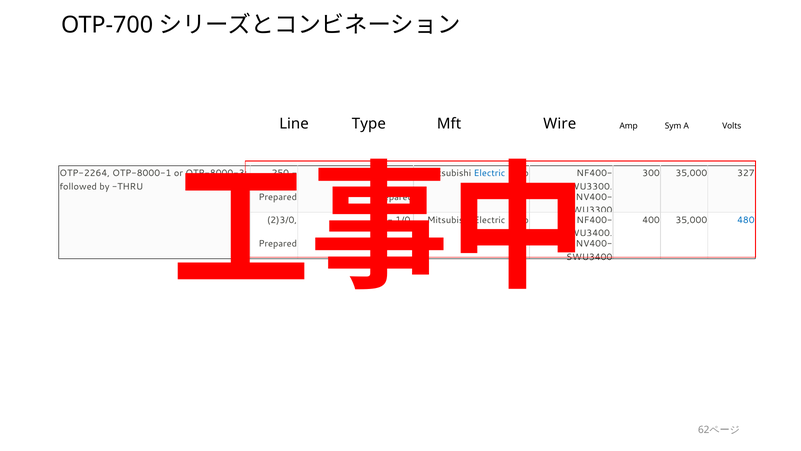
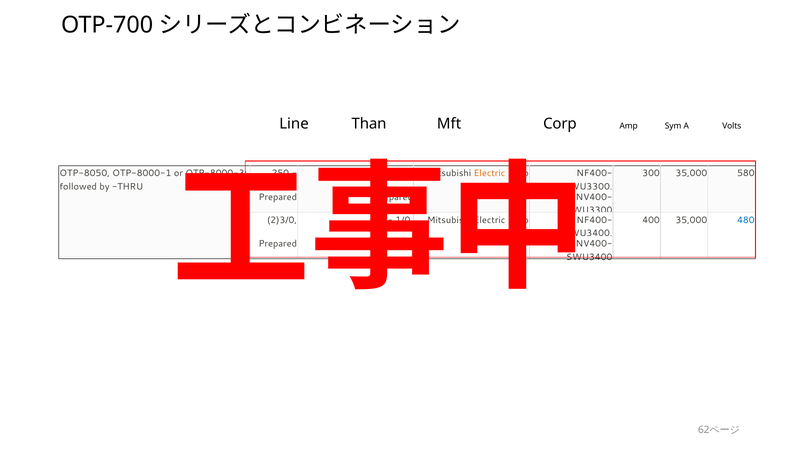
Type: Type -> Than (369, 124)
Mft Wire: Wire -> Corp (560, 124)
OTP-2264: OTP-2264 -> OTP-8050 (85, 173)
Electric colour: blue -> orange (489, 173)
327: 327 -> 580 (746, 173)
